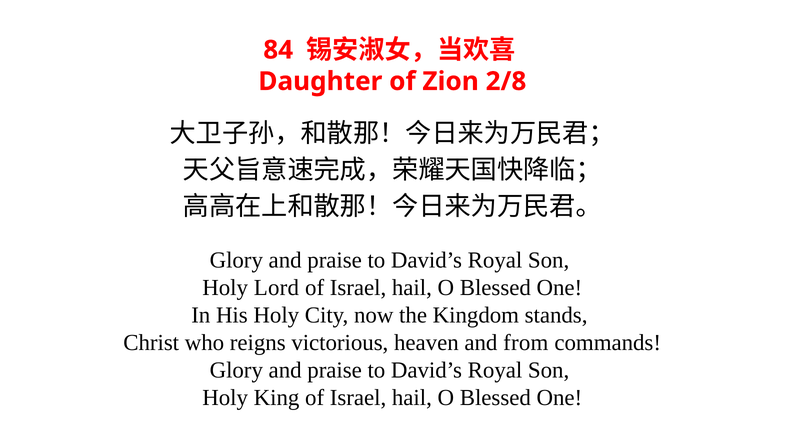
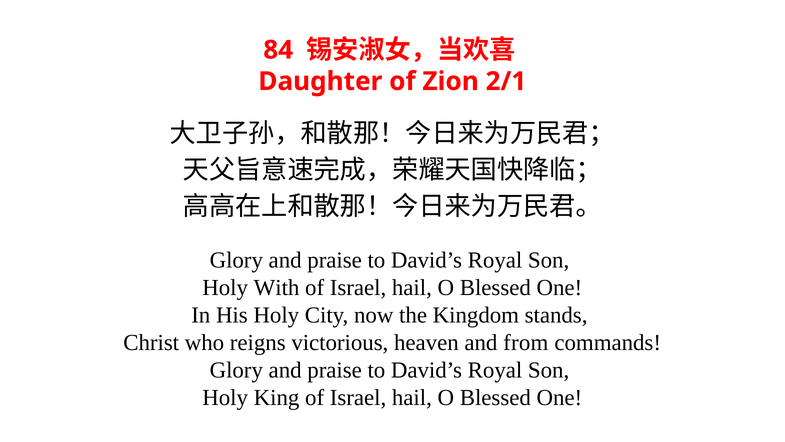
2/8: 2/8 -> 2/1 (506, 81)
Lord: Lord -> With (277, 288)
